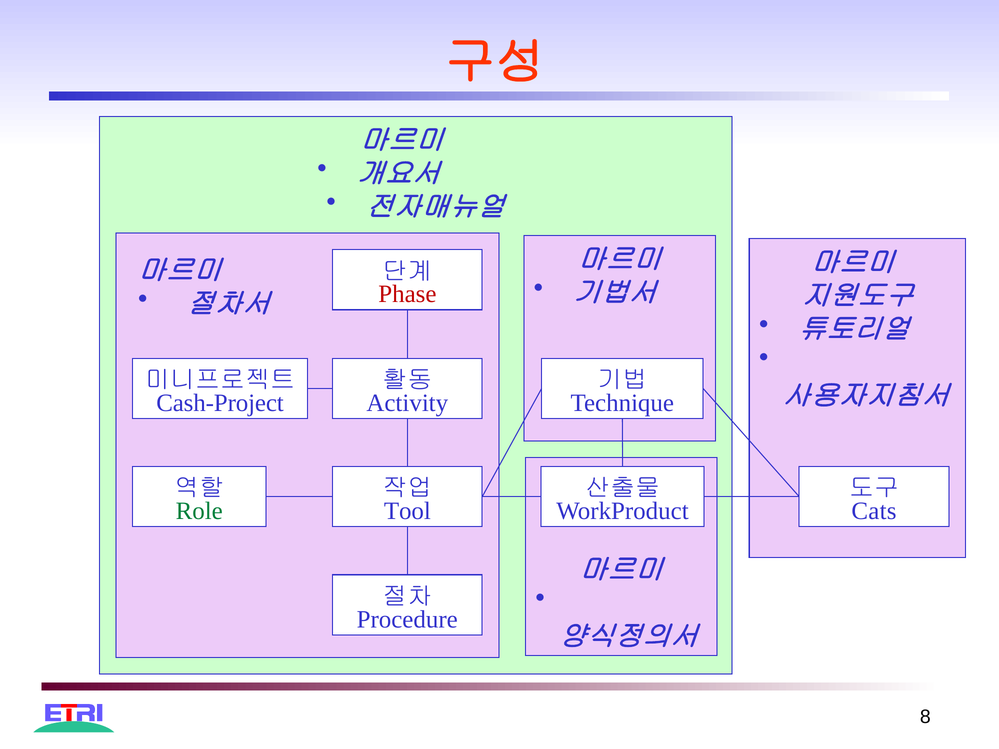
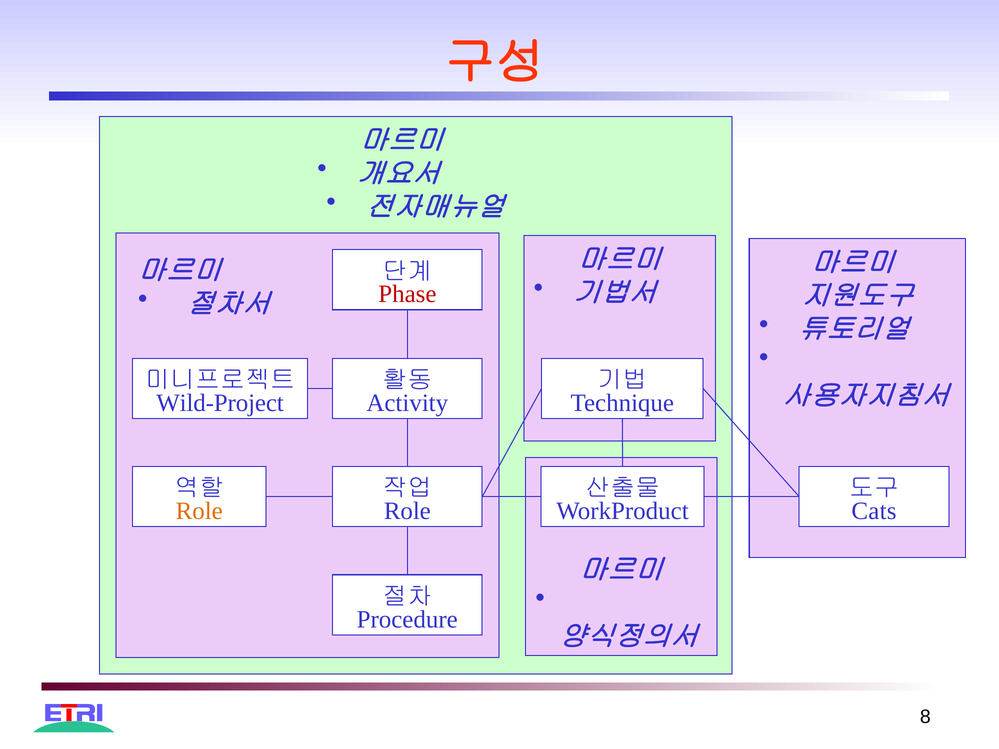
Cash-Project: Cash-Project -> Wild-Project (220, 403)
Role colour: green -> orange (199, 511)
Tool: Tool -> Role (407, 511)
